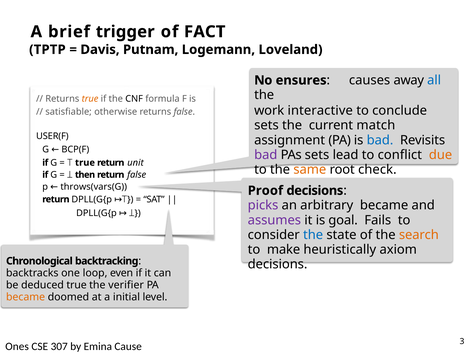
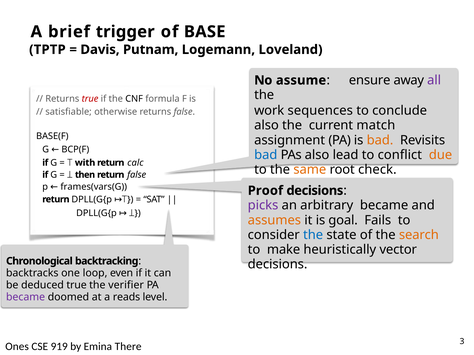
FACT: FACT -> BASE (205, 32)
ensures: ensures -> assume (301, 80)
causes: causes -> ensure (370, 80)
all colour: blue -> purple (434, 80)
true colour: orange -> red (90, 99)
interactive: interactive -> sequences (320, 111)
sets: sets -> also (266, 126)
USER(F: USER(F -> BASE(F (52, 136)
bad colour: blue -> orange (380, 140)
bad colour: purple -> blue (266, 155)
PAs sets: sets -> also (317, 155)
true: true -> with (85, 163)
unit: unit -> calc (135, 163)
throws(vars(G: throws(vars(G -> frames(vars(G (94, 187)
assumes colour: purple -> orange (274, 220)
axiom: axiom -> vector (398, 250)
became colour: orange -> purple (26, 297)
initial: initial -> reads (127, 297)
307: 307 -> 919 (59, 347)
Cause: Cause -> There (128, 347)
